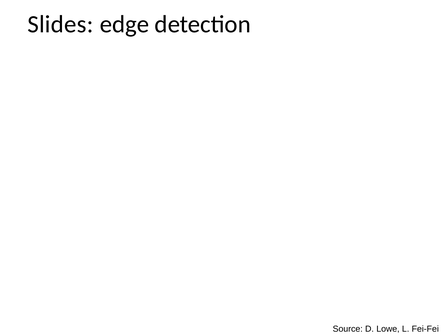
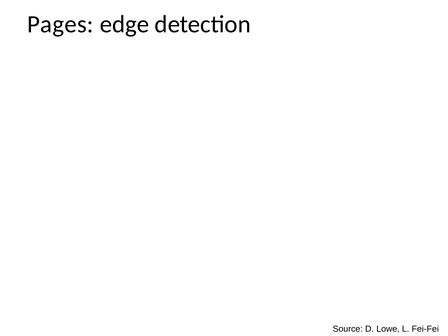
Slides: Slides -> Pages (60, 24)
